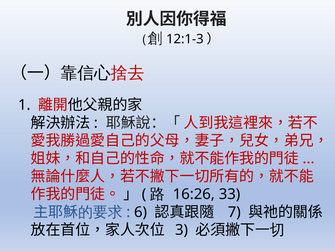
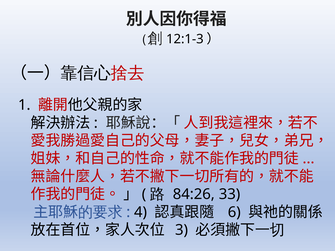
16:26: 16:26 -> 84:26 (194, 194)
6: 6 -> 4 (141, 212)
7: 7 -> 6 (234, 212)
